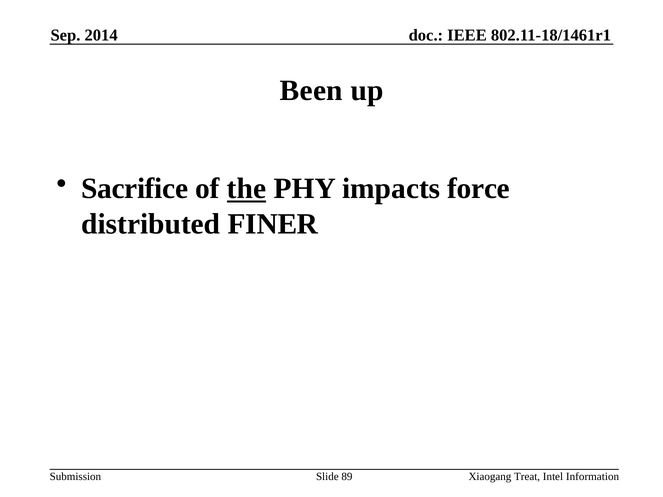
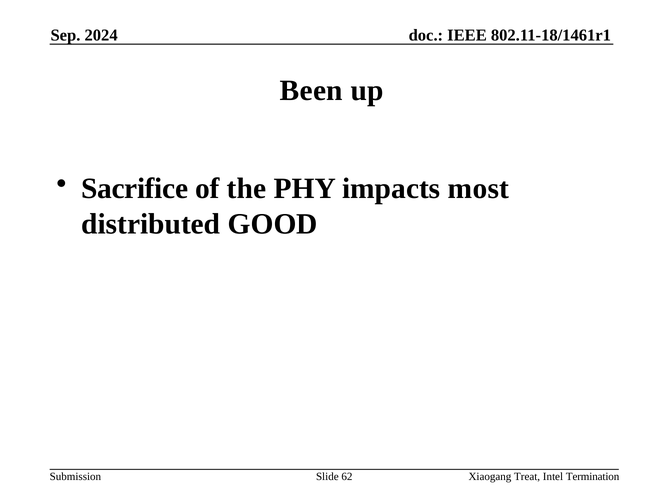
2014: 2014 -> 2024 (101, 35)
the underline: present -> none (247, 189)
force: force -> most (478, 189)
FINER: FINER -> GOOD (273, 224)
89: 89 -> 62 (347, 477)
Information: Information -> Termination (593, 477)
